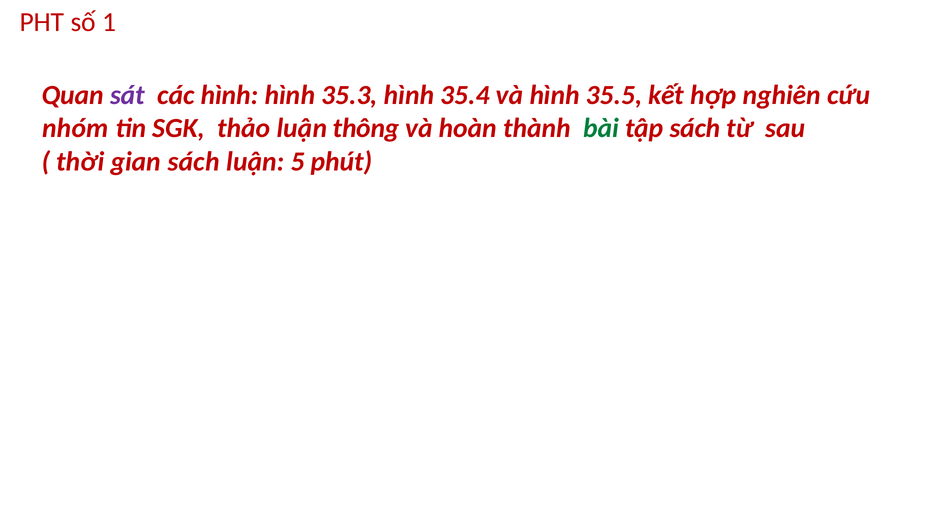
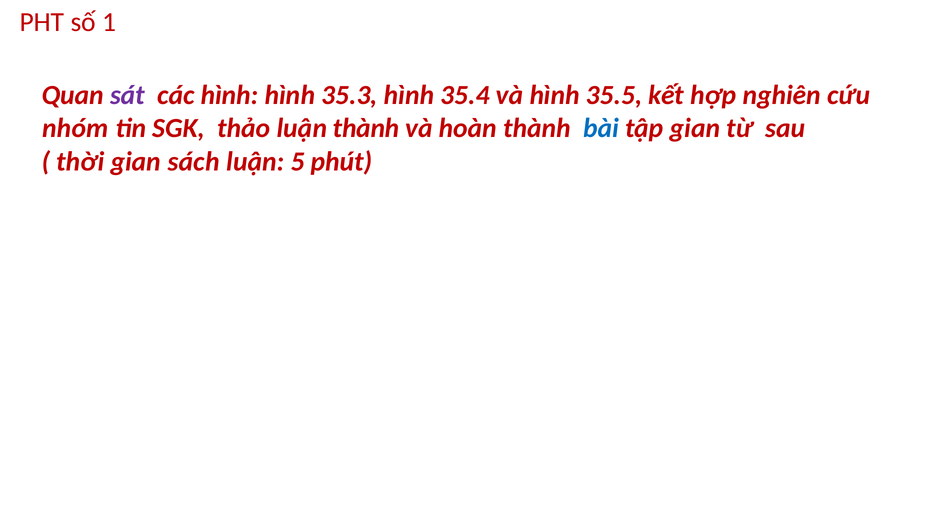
luận thông: thông -> thành (366, 128)
bài colour: green -> blue (601, 128)
tập sách: sách -> gian (695, 128)
